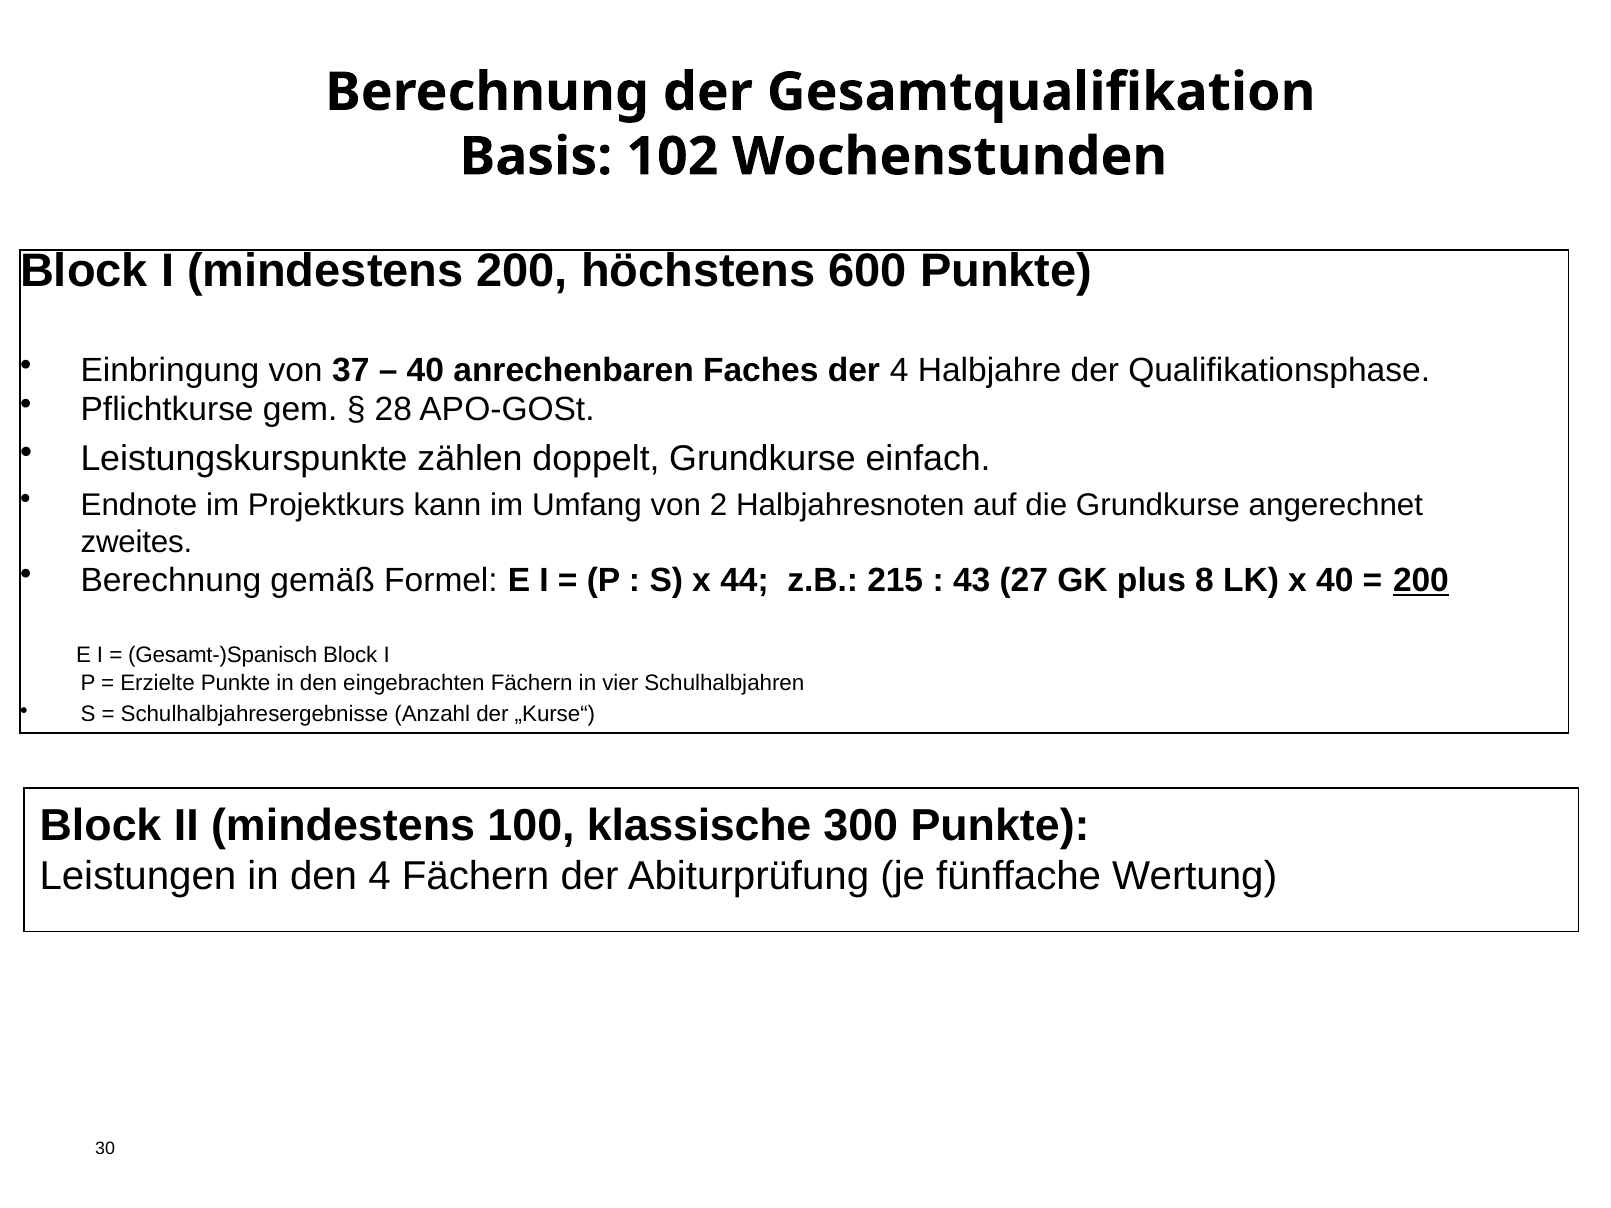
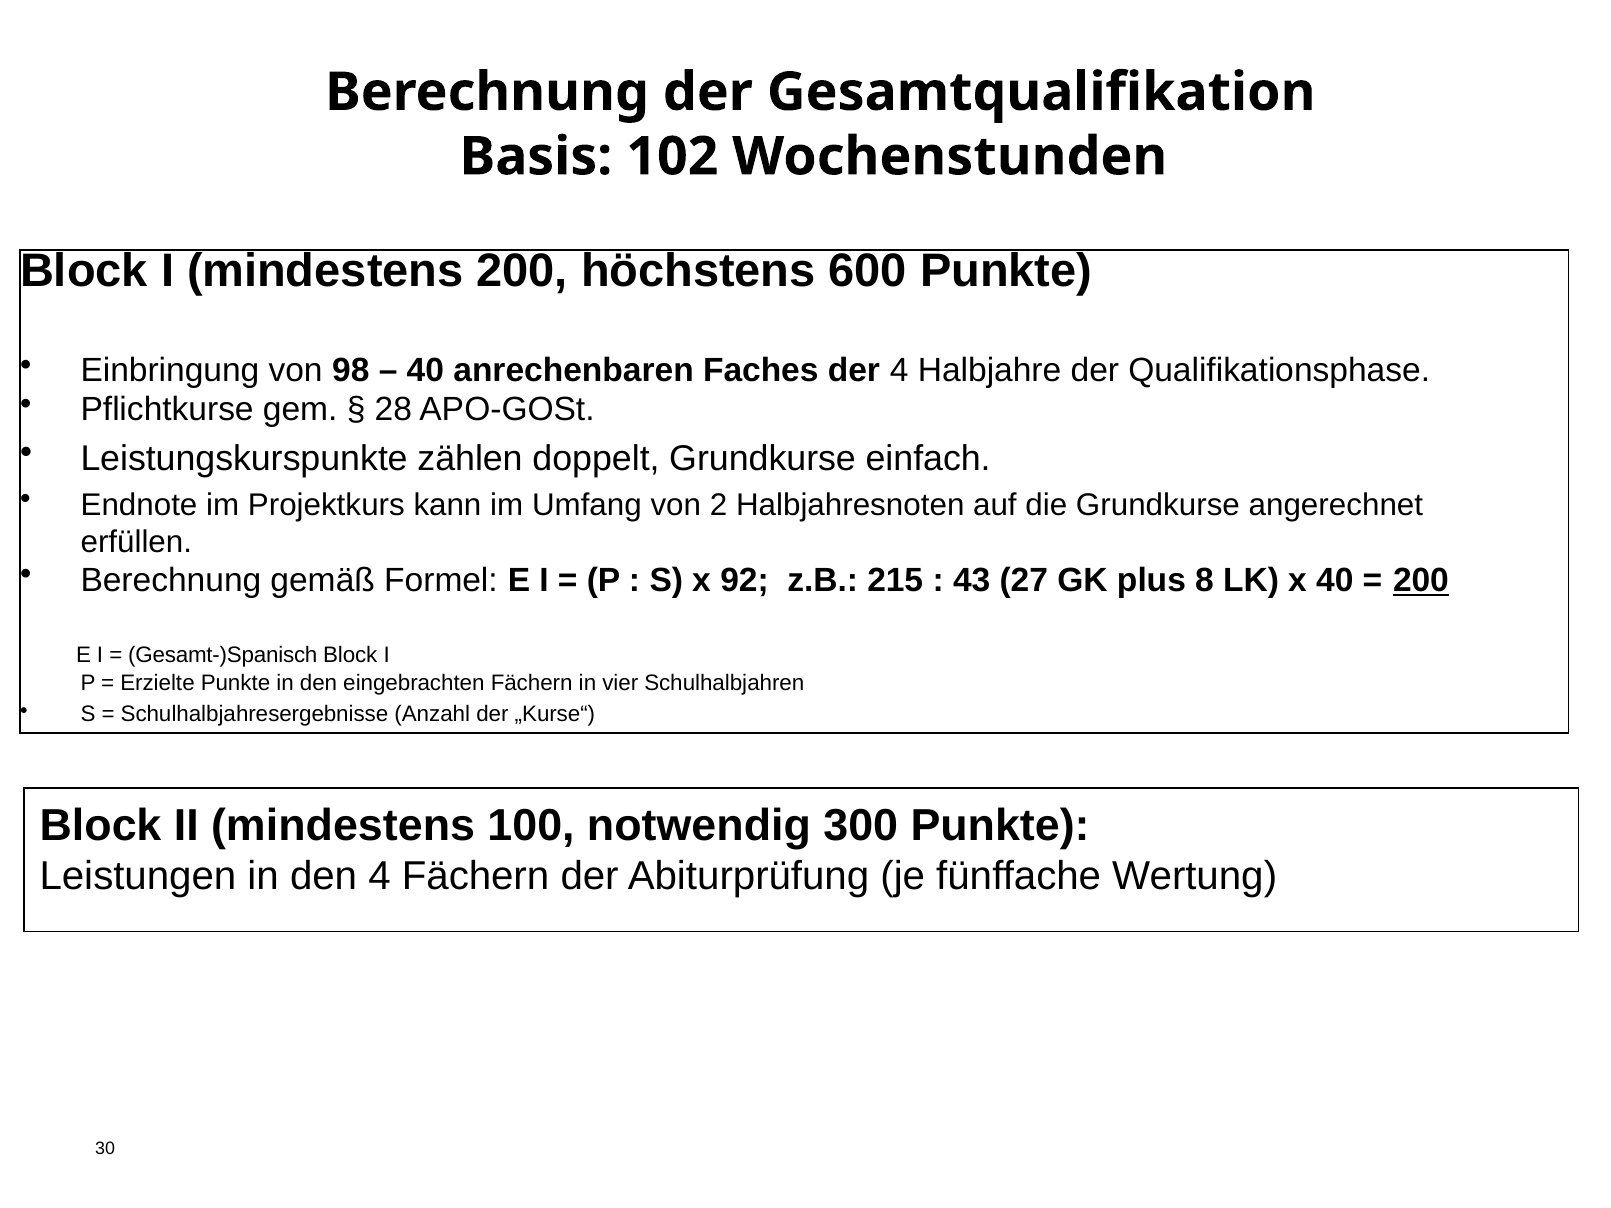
37: 37 -> 98 (351, 371)
zweites: zweites -> erfüllen (136, 542)
44: 44 -> 92 (745, 580)
klassische: klassische -> notwendig (699, 826)
